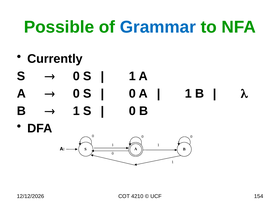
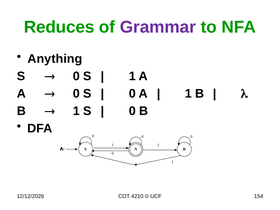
Possible: Possible -> Reduces (59, 27)
Grammar colour: blue -> purple (158, 27)
Currently: Currently -> Anything (55, 59)
